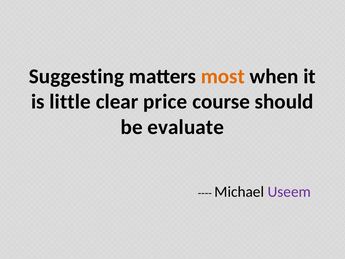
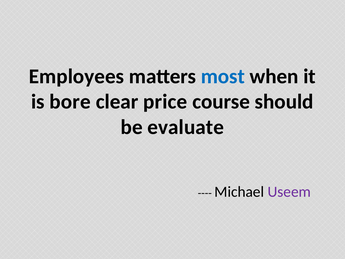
Suggesting: Suggesting -> Employees (76, 76)
most colour: orange -> blue (223, 76)
little: little -> bore (70, 102)
